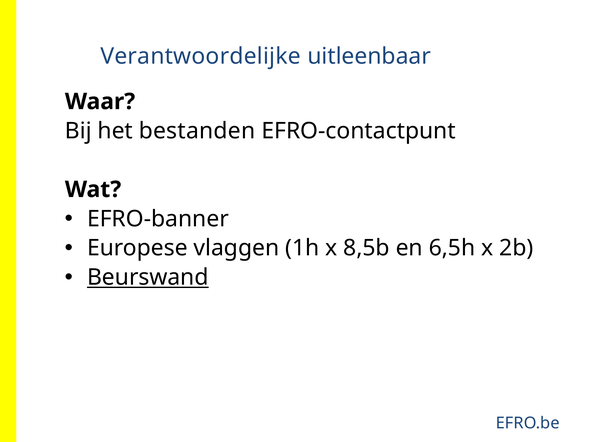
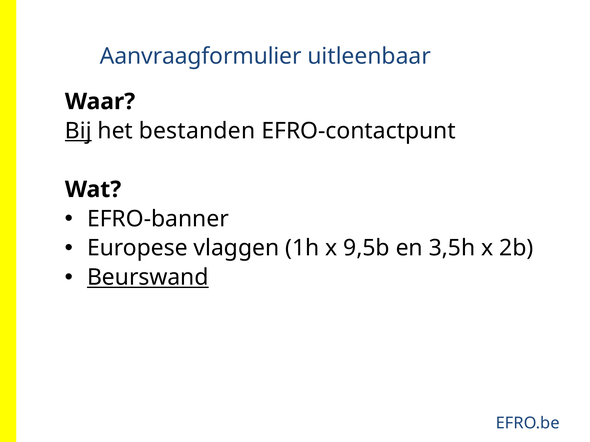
Verantwoordelijke: Verantwoordelijke -> Aanvraagformulier (201, 56)
Bij underline: none -> present (78, 131)
8,5b: 8,5b -> 9,5b (367, 248)
6,5h: 6,5h -> 3,5h (452, 248)
